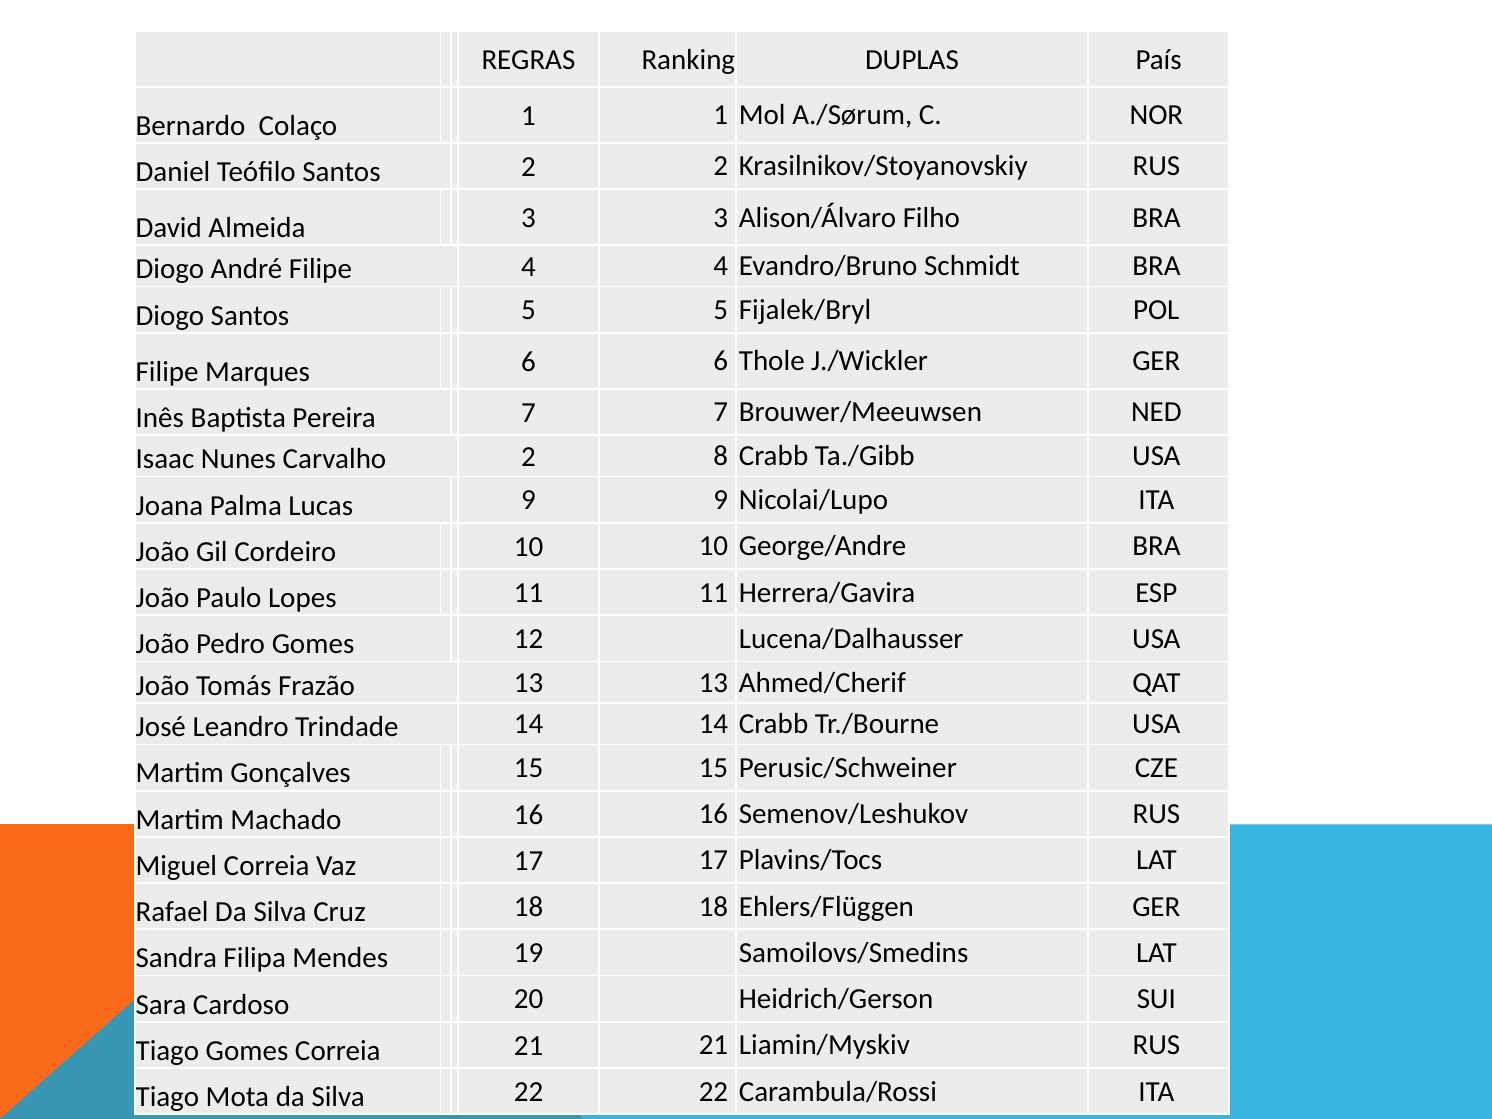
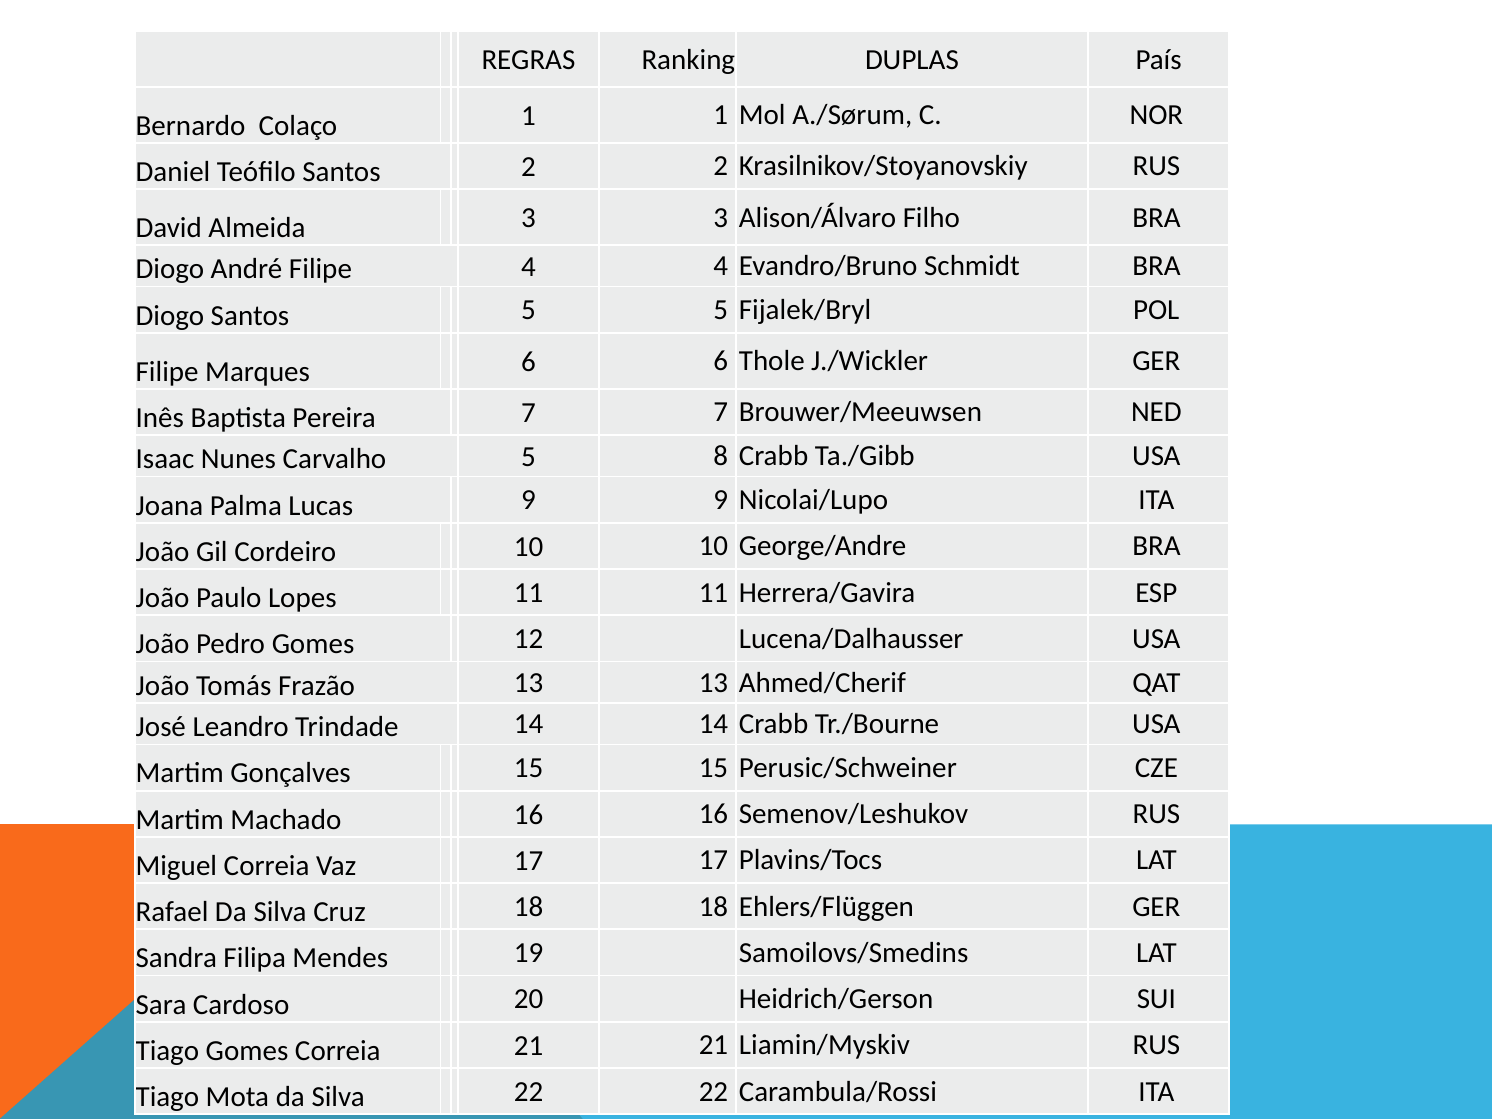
Carvalho 2: 2 -> 5 (529, 457)
